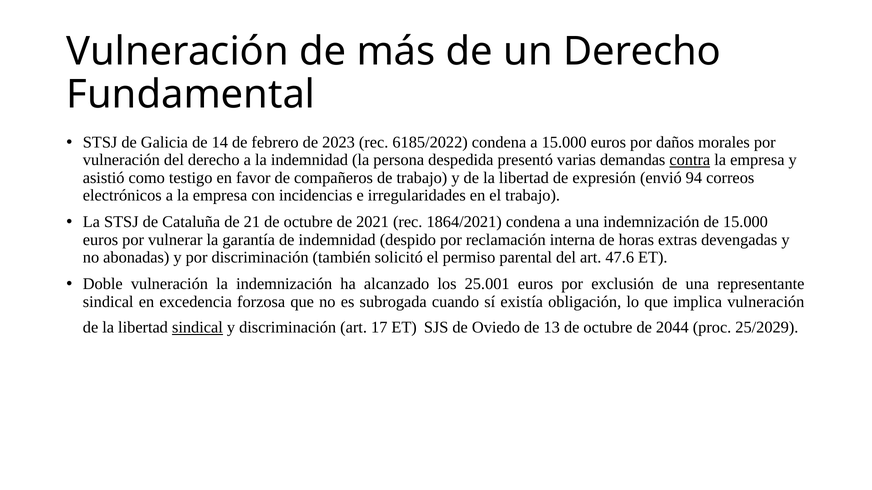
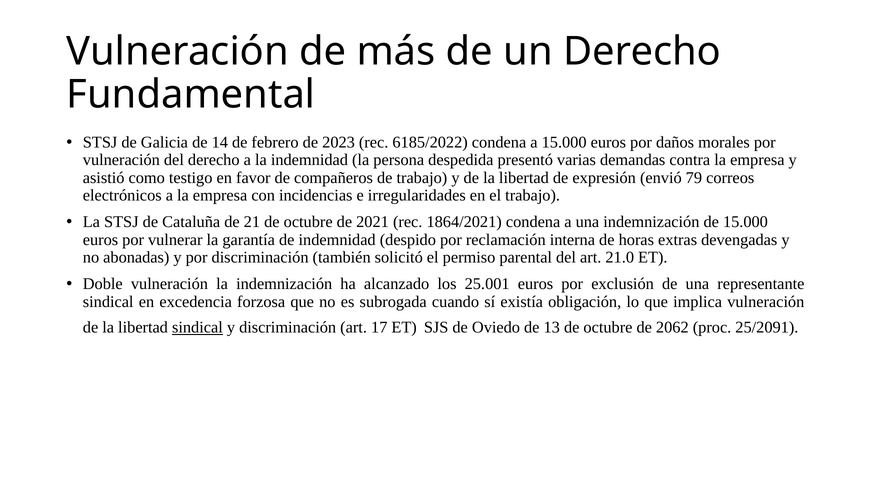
contra underline: present -> none (690, 160)
94: 94 -> 79 (694, 178)
47.6: 47.6 -> 21.0 (620, 258)
2044: 2044 -> 2062 (672, 328)
25/2029: 25/2029 -> 25/2091 (767, 328)
